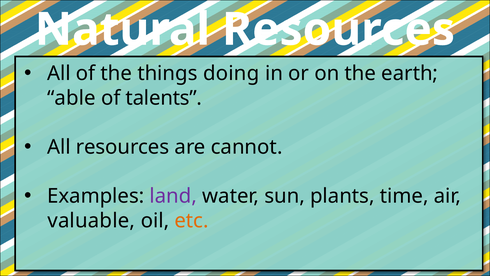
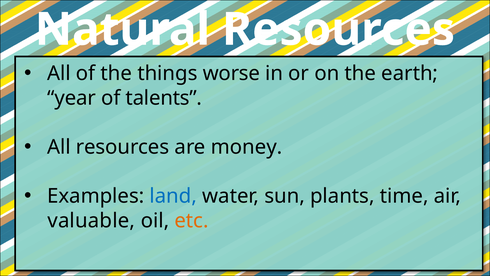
doing: doing -> worse (231, 73)
able: able -> year (72, 98)
cannot: cannot -> money (247, 147)
land colour: purple -> blue (173, 196)
